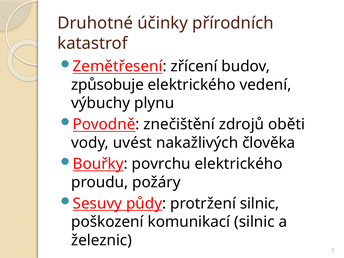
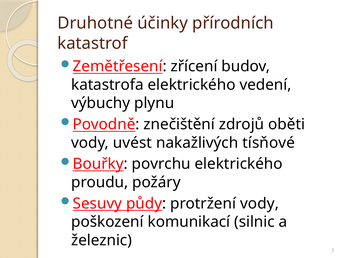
způsobuje: způsobuje -> katastrofa (107, 85)
člověka: člověka -> tísňové (269, 143)
protržení silnic: silnic -> vody (259, 204)
